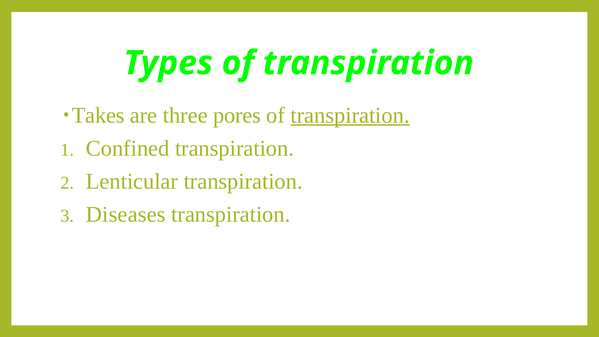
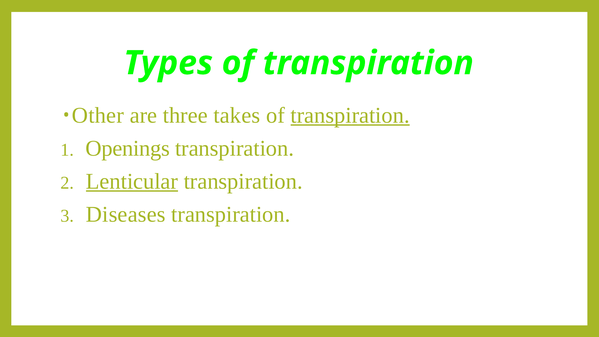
Takes: Takes -> Other (98, 115)
pores: pores -> takes (237, 115)
Confined: Confined -> Openings (128, 148)
Lenticular underline: none -> present (132, 181)
